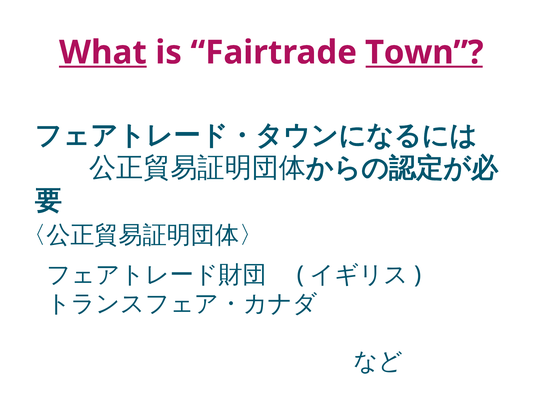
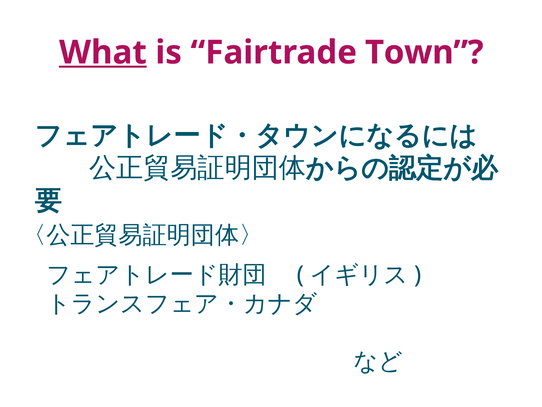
Town underline: present -> none (424, 52)
